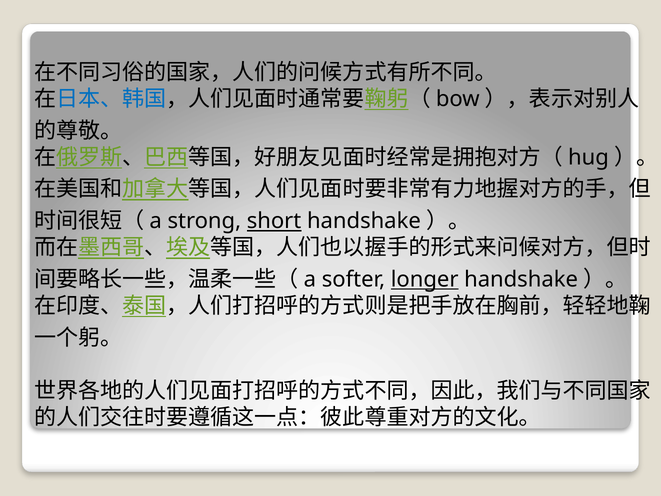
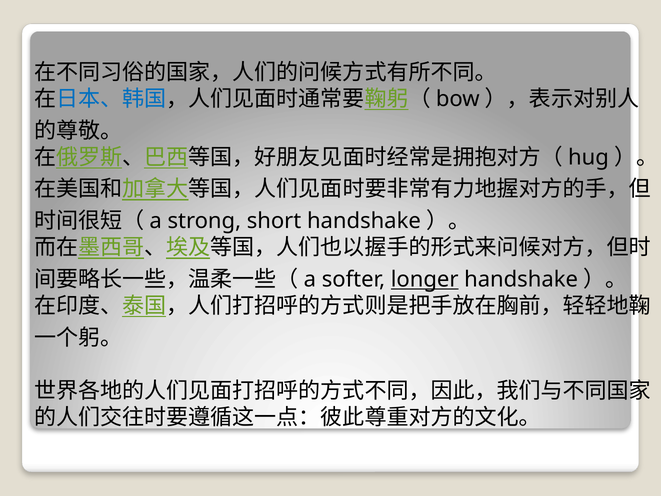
short underline: present -> none (274, 221)
